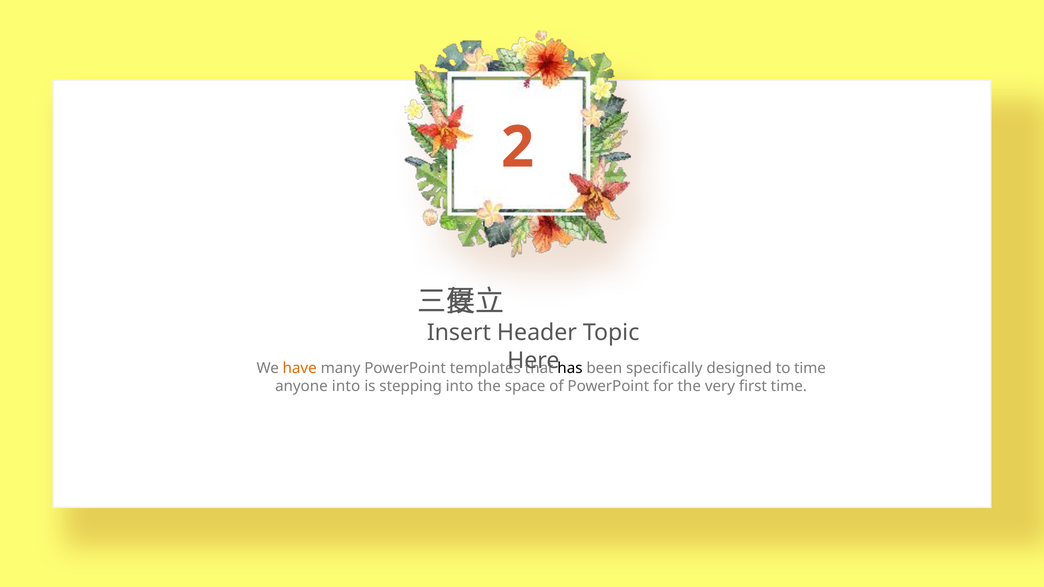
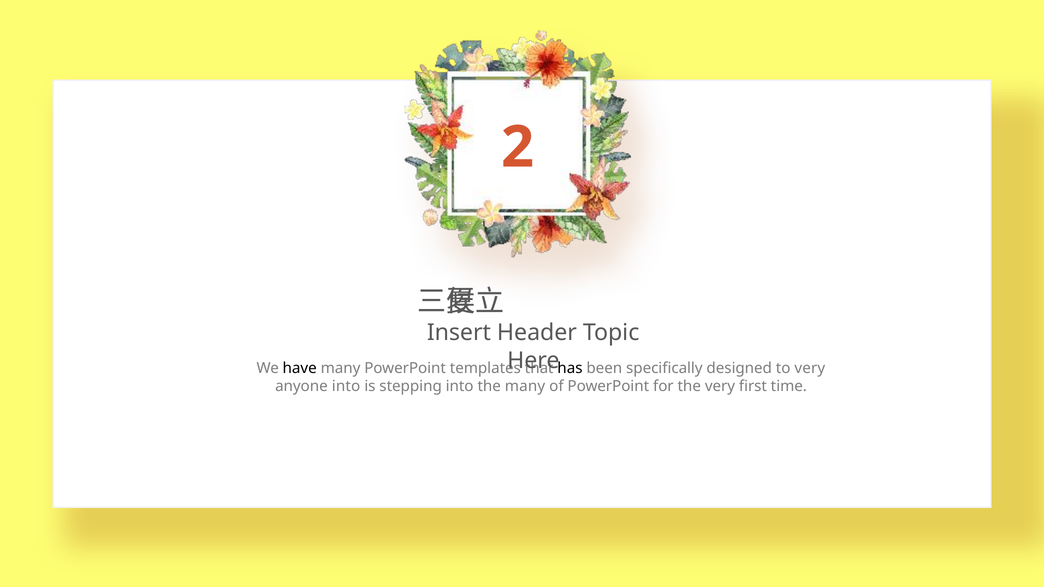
have colour: orange -> black (300, 368)
to time: time -> very (810, 368)
the space: space -> many (525, 386)
